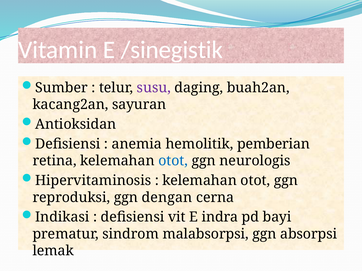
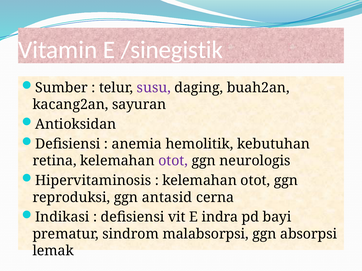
pemberian: pemberian -> kebutuhan (274, 144)
otot colour: blue -> purple (173, 161)
dengan: dengan -> antasid (167, 198)
